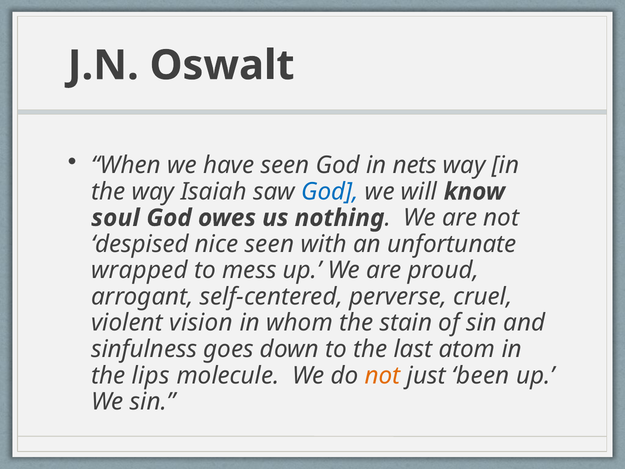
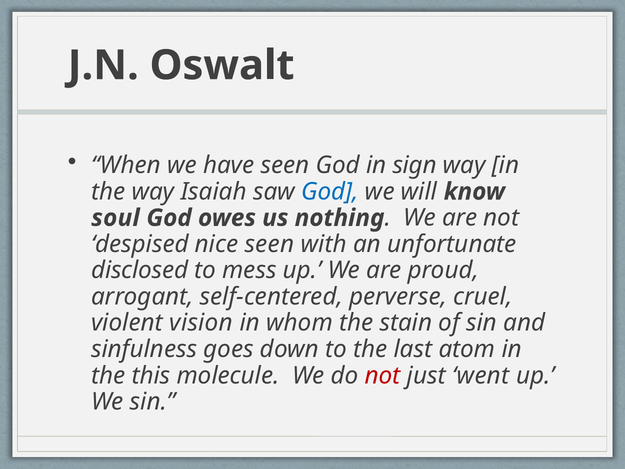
nets: nets -> sign (415, 165)
wrapped: wrapped -> disclosed (140, 270)
lips: lips -> this (151, 375)
not colour: orange -> red (383, 375)
been: been -> went (481, 375)
